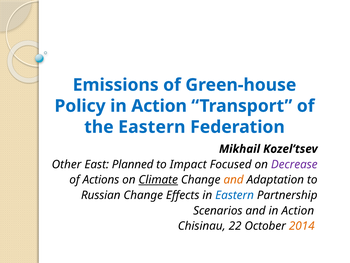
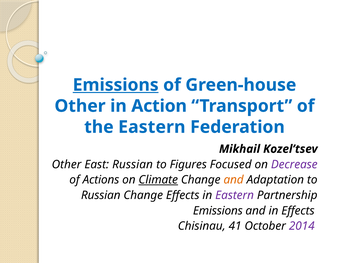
Emissions underline: none -> present (116, 85)
Policy: Policy -> Other (80, 106)
East Planned: Planned -> Russian (133, 164)
Impact: Impact -> Figures (188, 164)
Eastern colour: blue -> purple (235, 195)
Scenarios: Scenarios -> Emissions (218, 210)
and in Action: Action -> Effects (298, 210)
22: 22 -> 41 (235, 226)
2014 colour: orange -> purple (302, 226)
